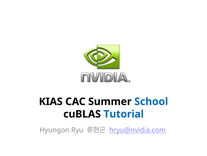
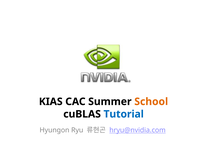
School colour: blue -> orange (151, 101)
